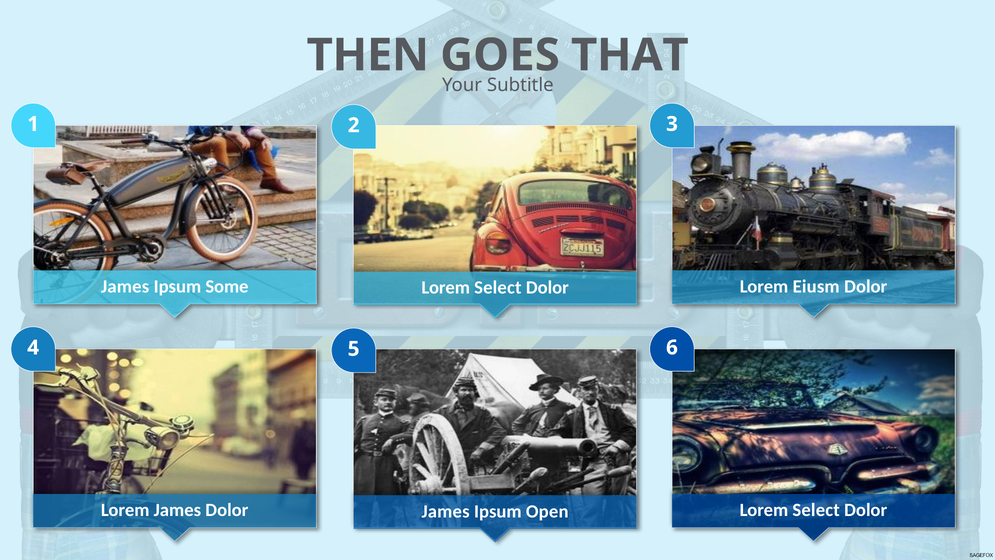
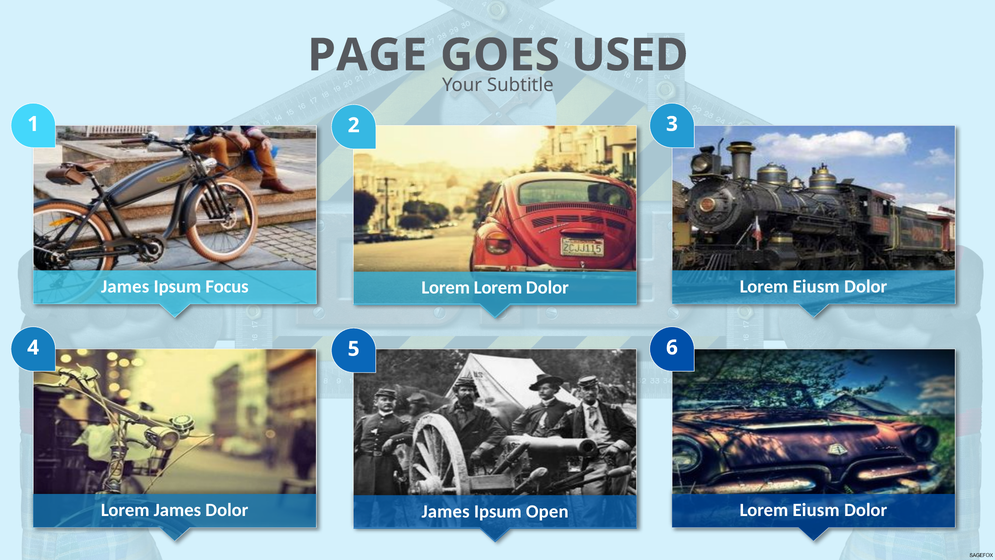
THEN: THEN -> PAGE (367, 55)
THAT: THAT -> USED (630, 55)
Some: Some -> Focus (227, 286)
Select: Select -> Lorem (498, 288)
Select: Select -> Eiusm (816, 510)
